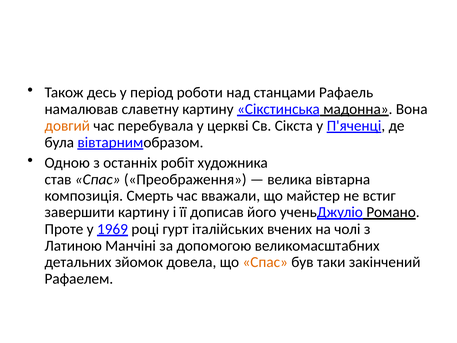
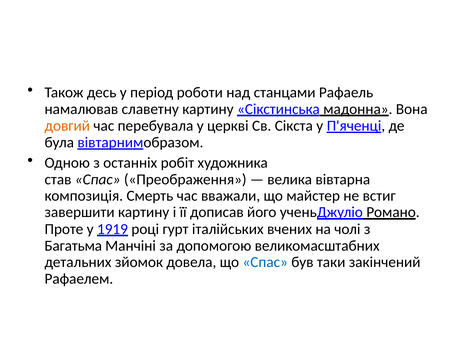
1969: 1969 -> 1919 (112, 229)
Латиною: Латиною -> Багатьма (73, 246)
Спас colour: orange -> blue (265, 262)
